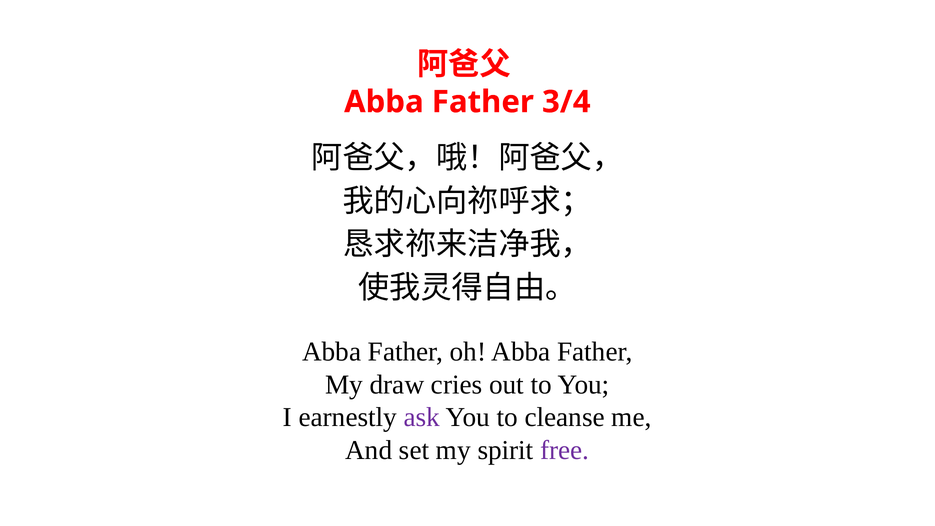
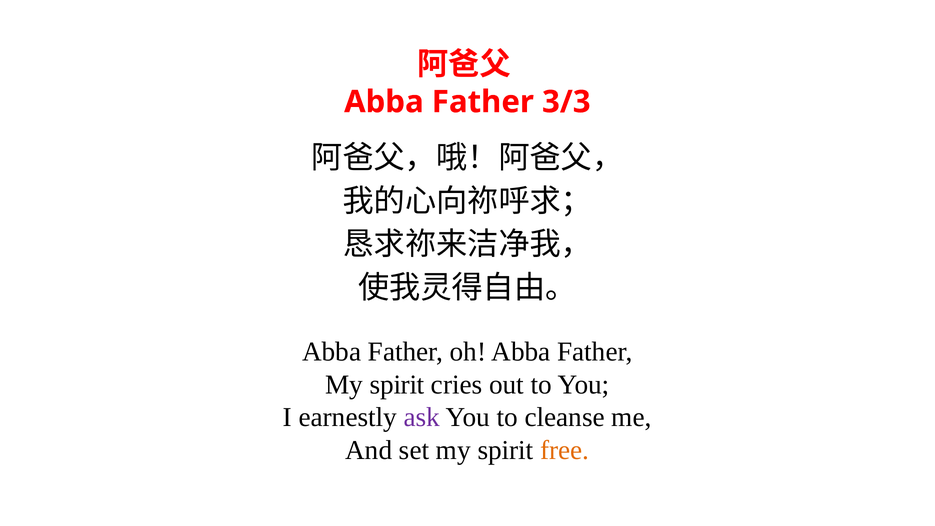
3/4: 3/4 -> 3/3 (566, 102)
draw: draw -> spirit (397, 384)
free colour: purple -> orange (565, 450)
